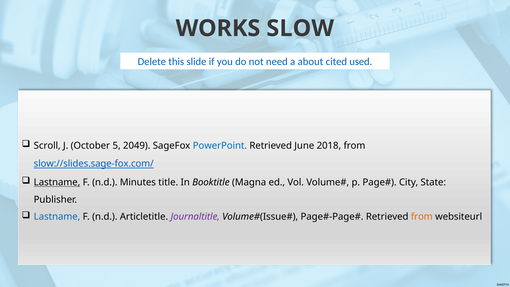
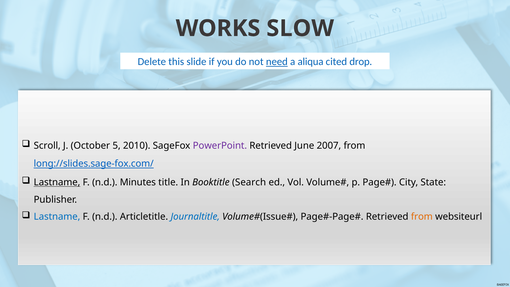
need underline: none -> present (277, 62)
about: about -> aliqua (311, 62)
used: used -> drop (361, 62)
2049: 2049 -> 2010 (137, 146)
PowerPoint colour: blue -> purple (220, 146)
2018: 2018 -> 2007 (329, 146)
slow://slides.sage-fox.com/: slow://slides.sage-fox.com/ -> long://slides.sage-fox.com/ (94, 164)
Magna: Magna -> Search (249, 182)
Journaltitle colour: purple -> blue (195, 217)
